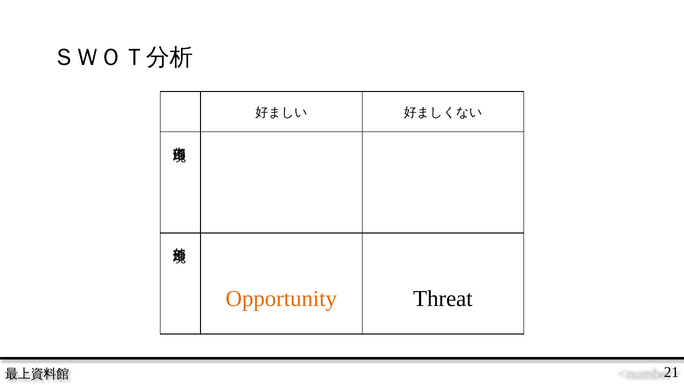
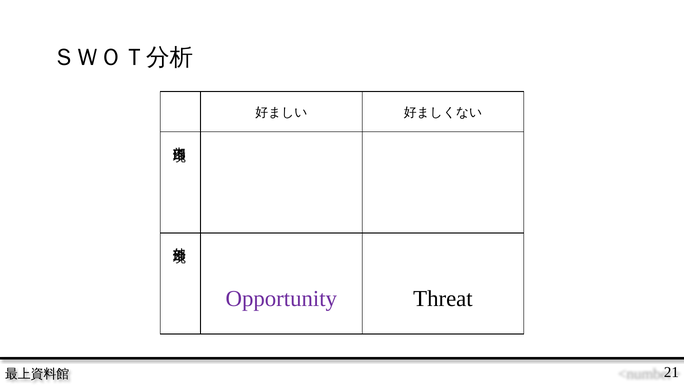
Opportunity colour: orange -> purple (281, 299)
